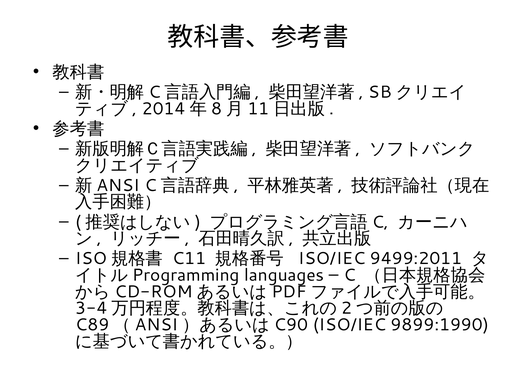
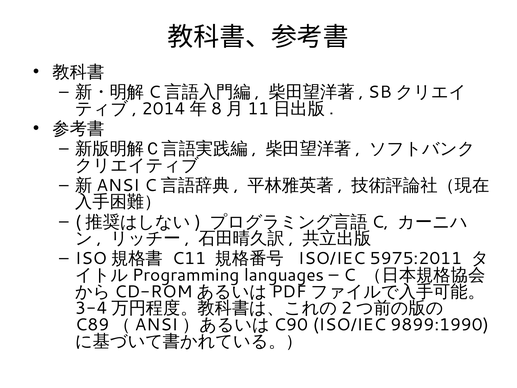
9499:2011: 9499:2011 -> 5975:2011 (416, 258)
